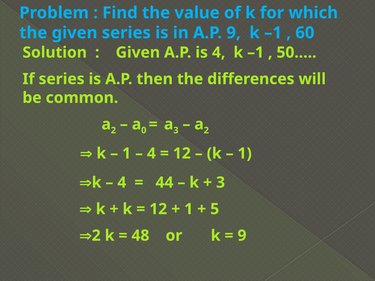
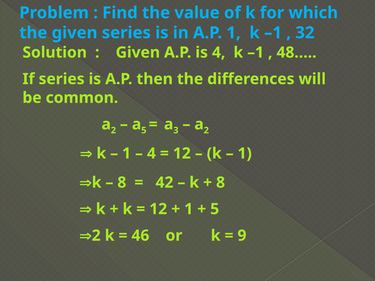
A.P 9: 9 -> 1 (234, 33)
60: 60 -> 32 (305, 33)
50…: 50… -> 48… (296, 53)
0: 0 -> 5 (144, 130)
4: 4 -> 8 (122, 183)
44: 44 -> 42 (164, 183)
3: 3 -> 8 (221, 183)
48: 48 -> 46 (140, 236)
